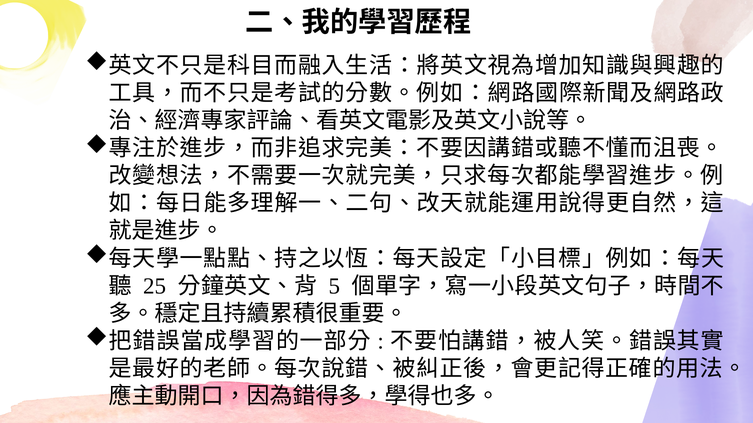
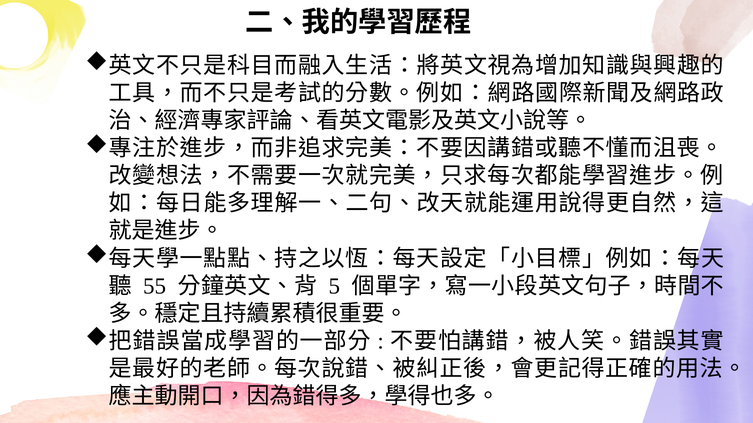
25: 25 -> 55 (155, 286)
